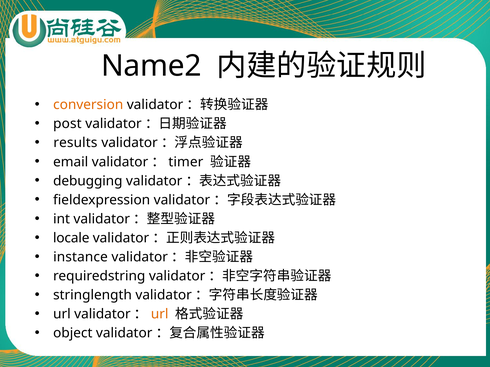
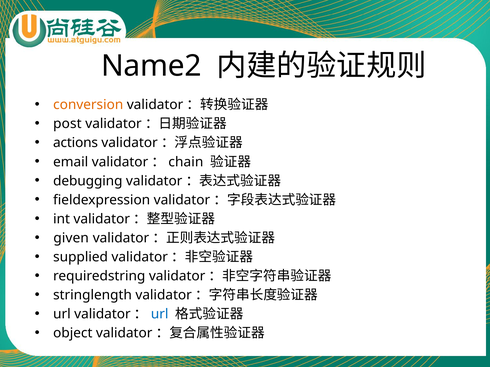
results: results -> actions (76, 143)
timer: timer -> chain (186, 162)
locale: locale -> given (71, 238)
instance: instance -> supplied (81, 257)
url colour: orange -> blue (160, 315)
